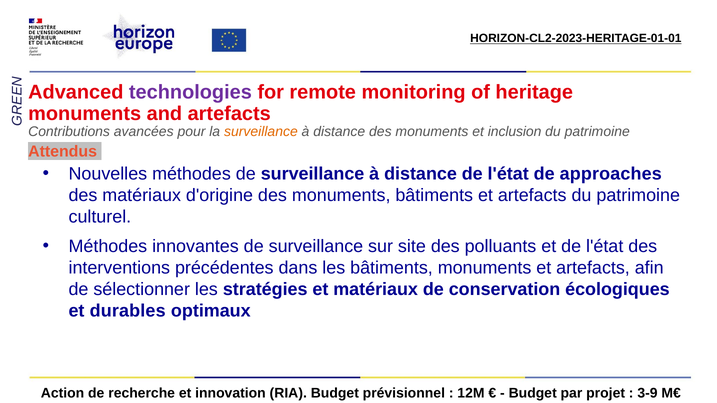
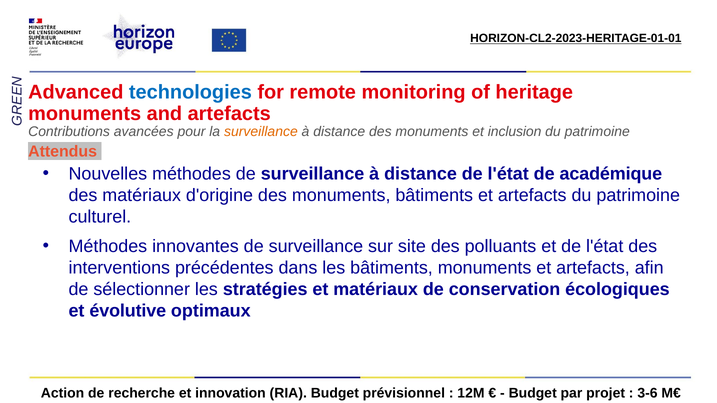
technologies colour: purple -> blue (190, 92)
approaches: approaches -> académique (611, 174)
durables: durables -> évolutive (128, 311)
3-9: 3-9 -> 3-6 (647, 393)
